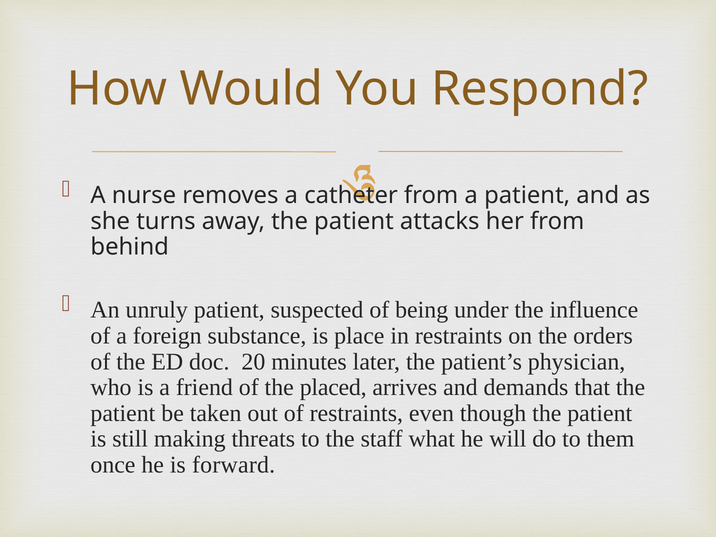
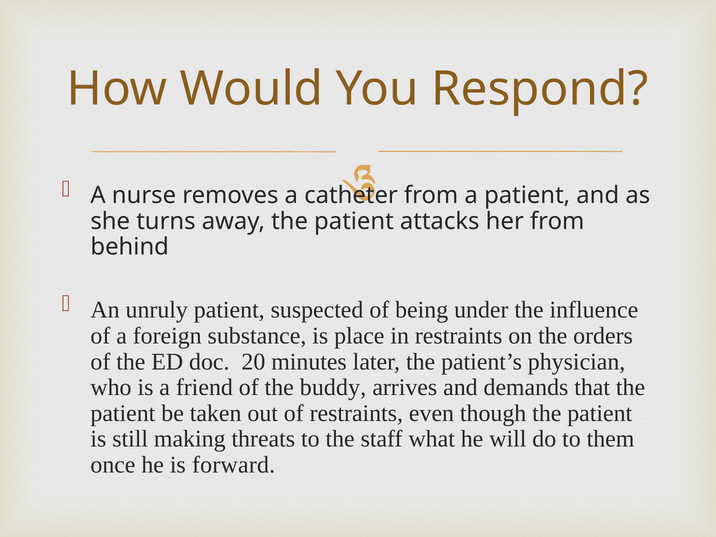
placed: placed -> buddy (333, 387)
